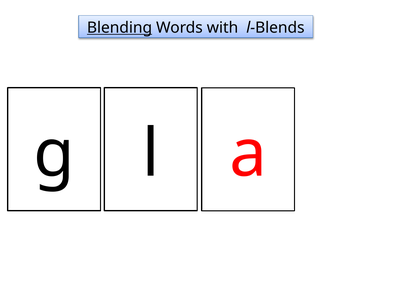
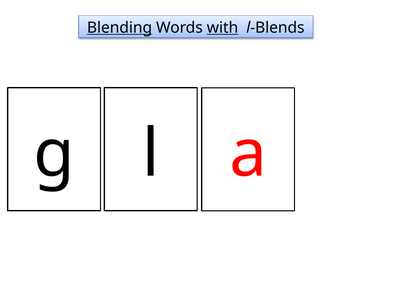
with underline: none -> present (223, 28)
